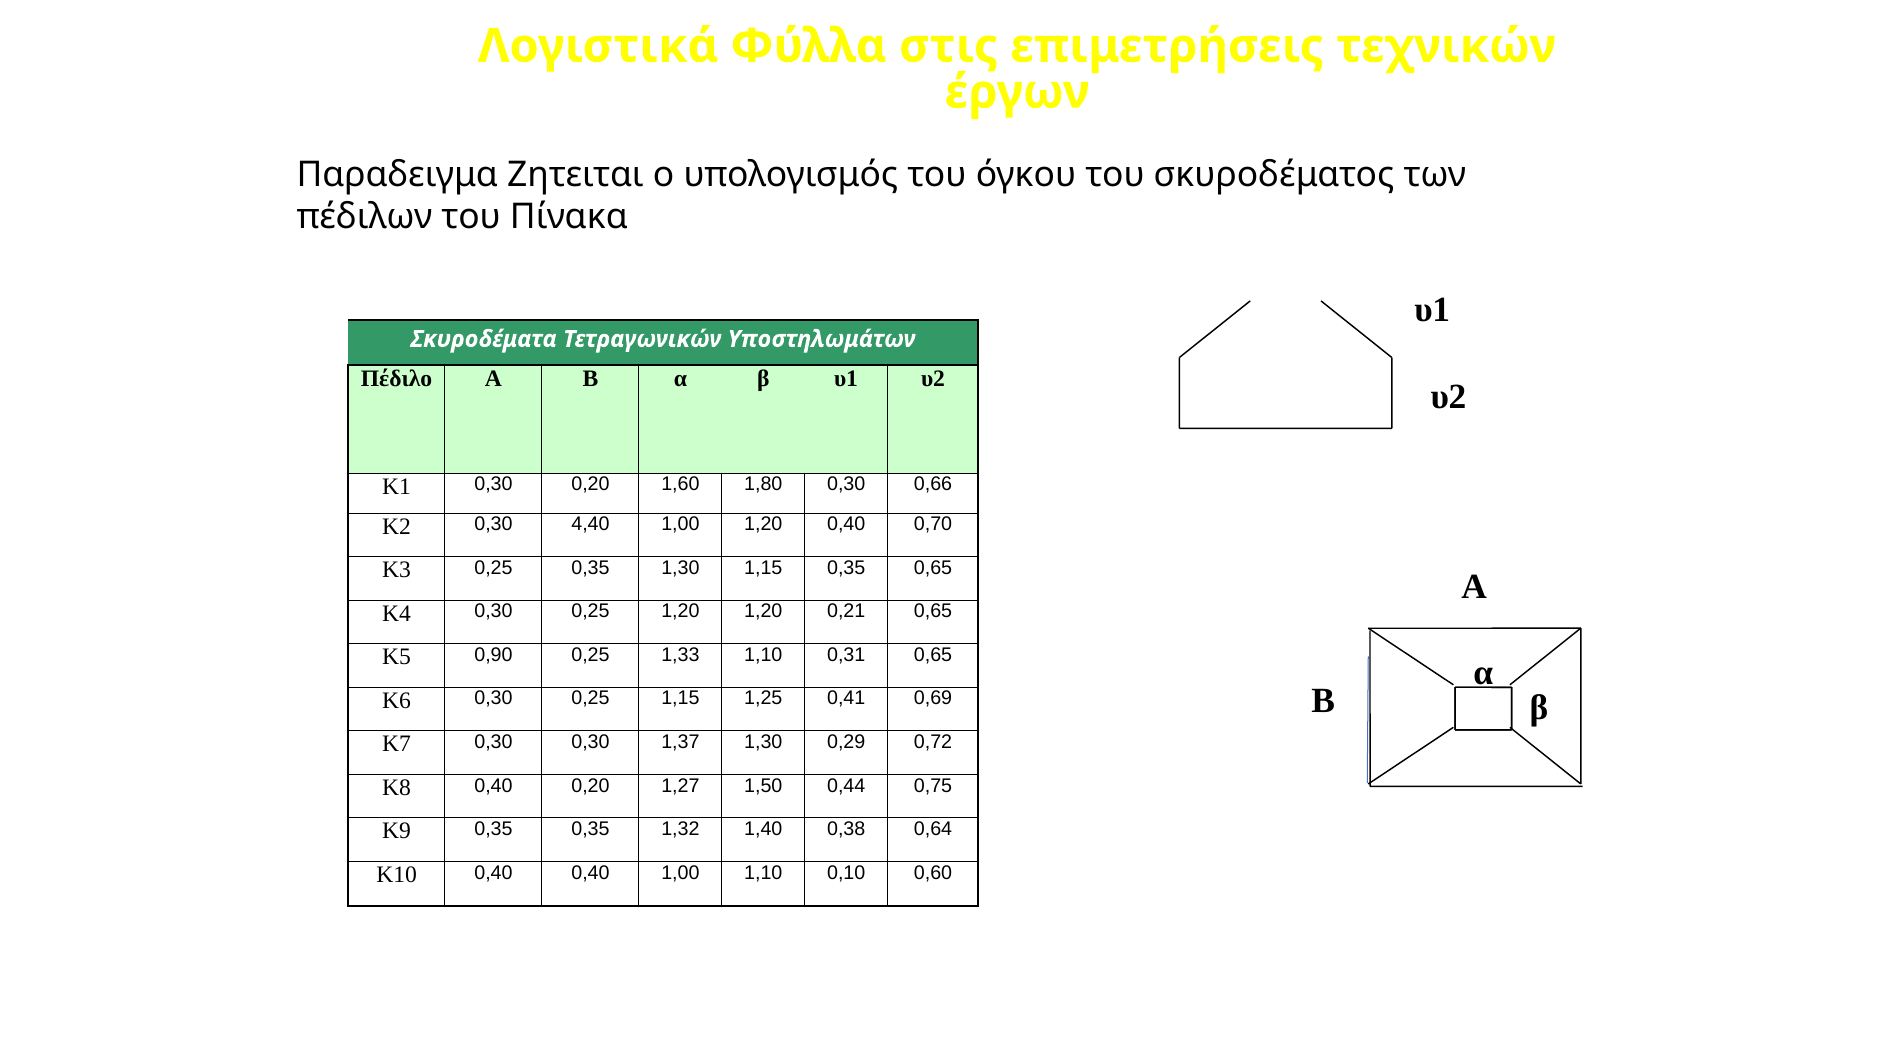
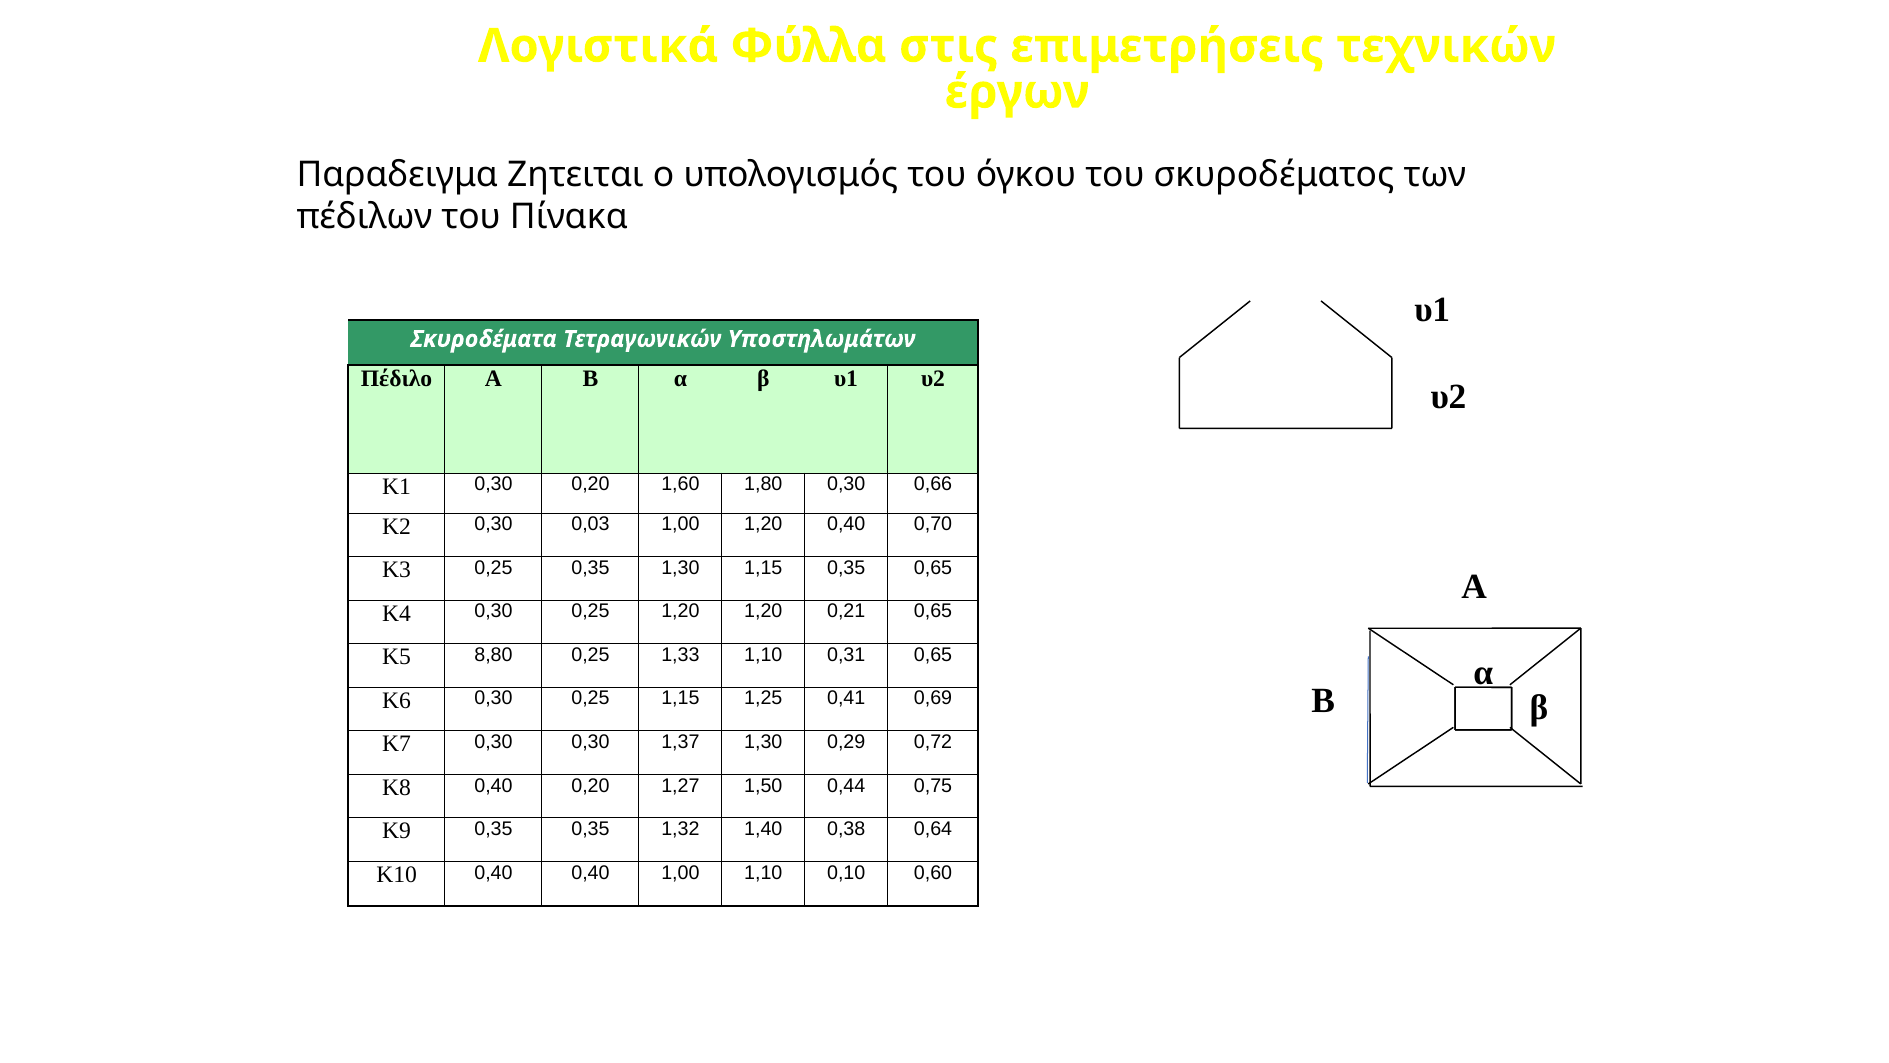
4,40: 4,40 -> 0,03 (590, 524)
0,90: 0,90 -> 8,80 (493, 655)
